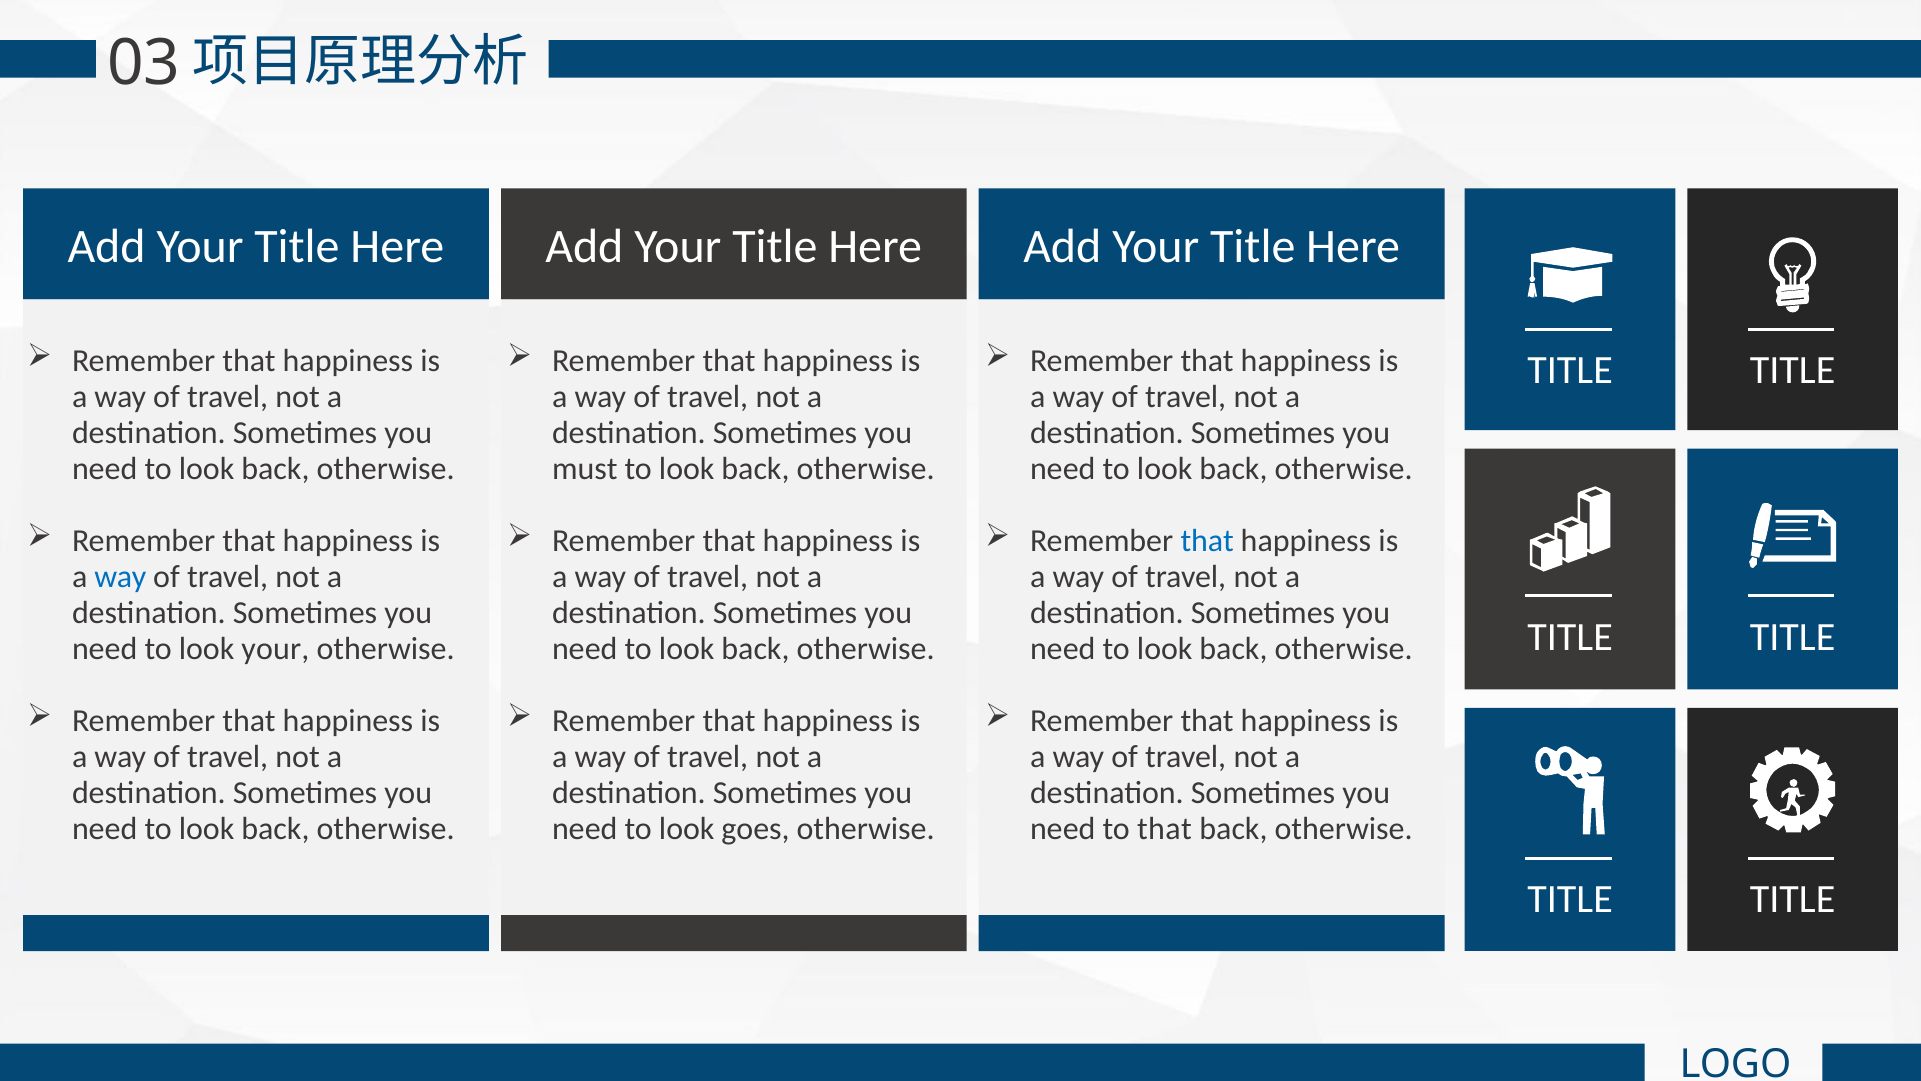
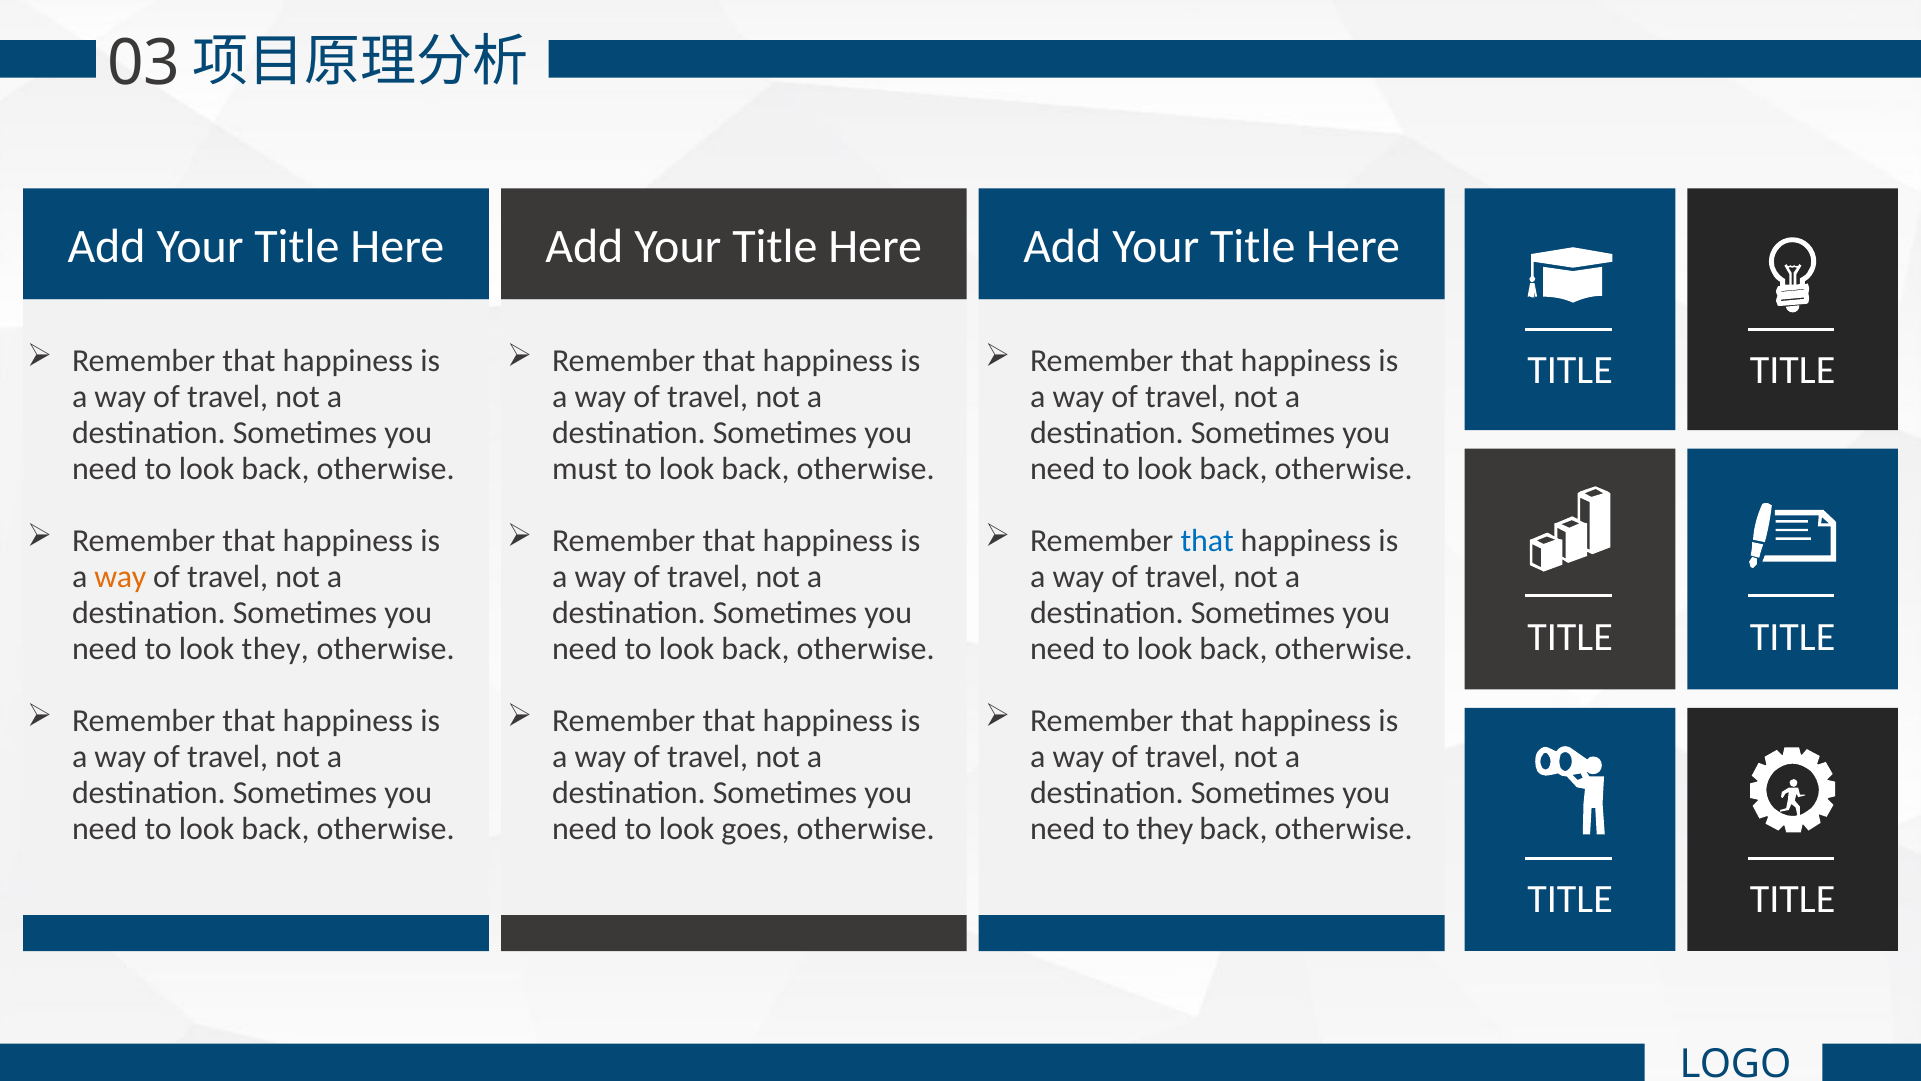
way colour: blue -> orange (120, 577)
look your: your -> they (275, 649)
to that: that -> they (1165, 829)
